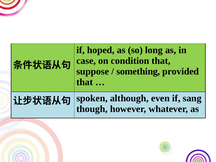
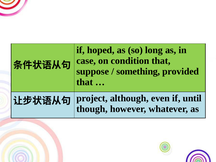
spoken: spoken -> project (92, 98)
sang: sang -> until (192, 98)
